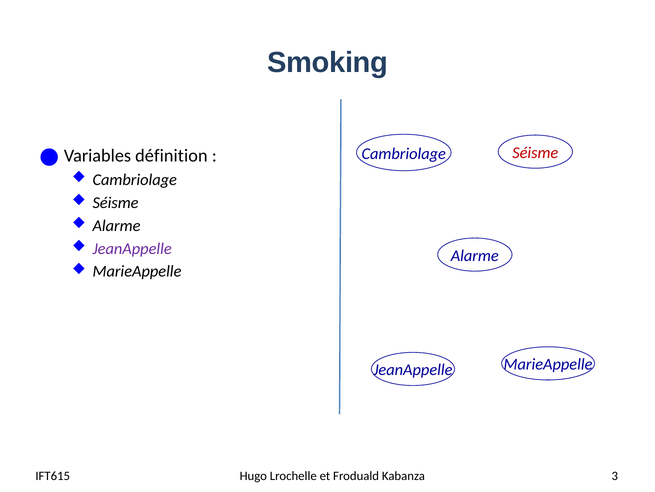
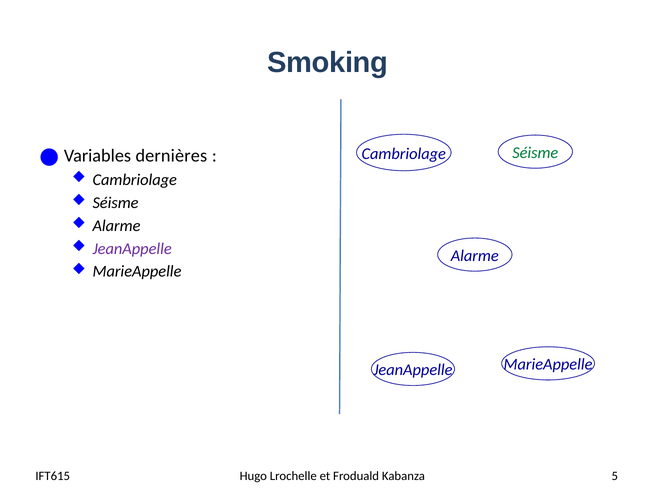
définition: définition -> dernières (171, 156)
Séisme colour: red -> green (535, 153)
3: 3 -> 5 (615, 475)
